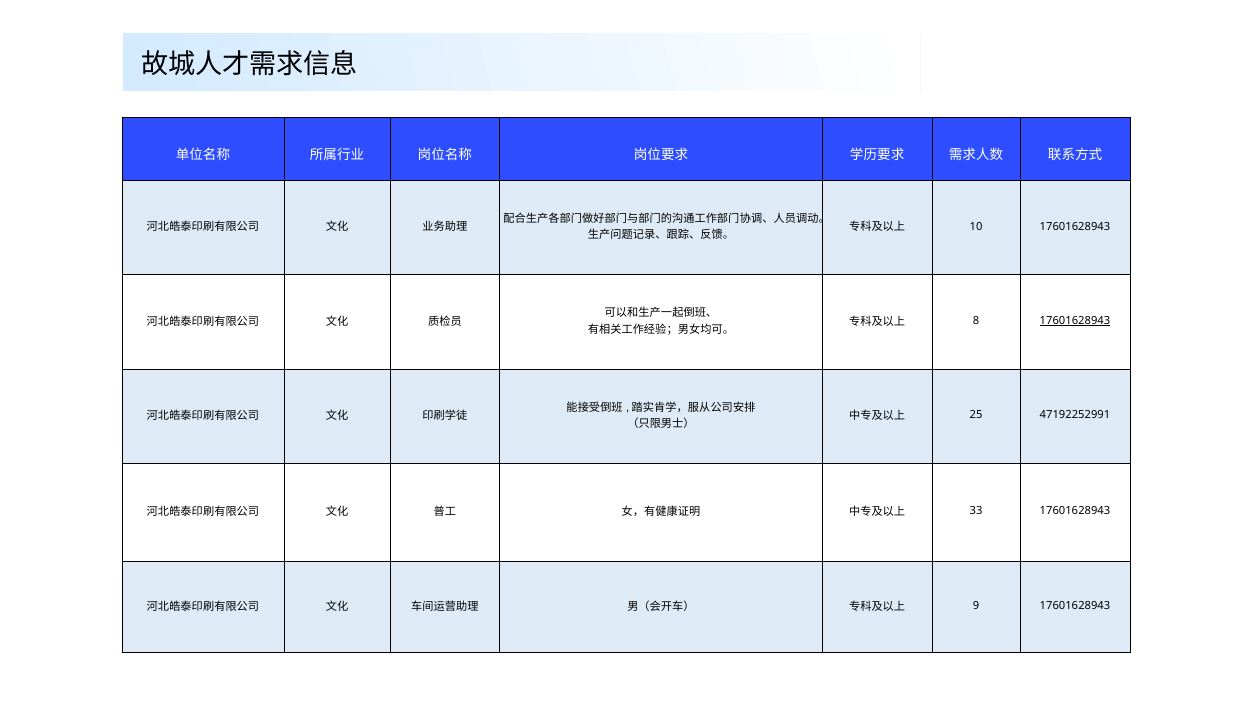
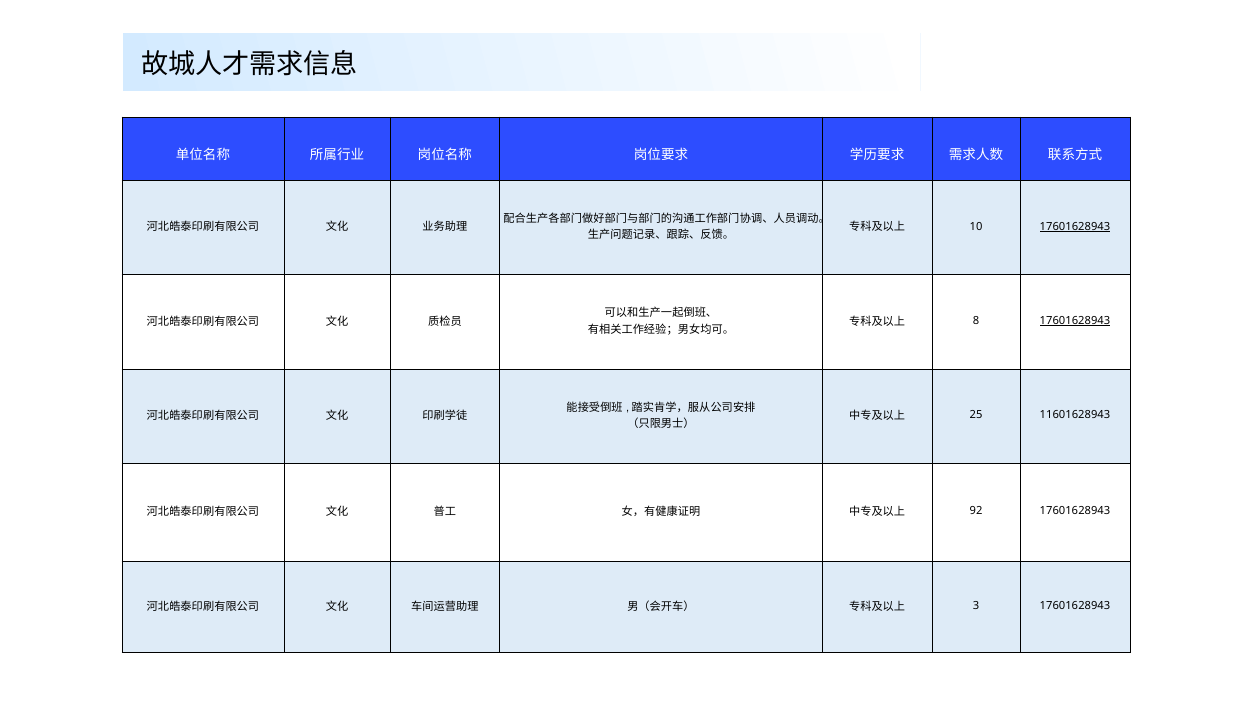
17601628943 underline: none -> present (1075, 226)
47192252991: 47192252991 -> 11601628943 (1075, 415)
33: 33 -> 92 (976, 511)
9: 9 -> 3 (976, 606)
